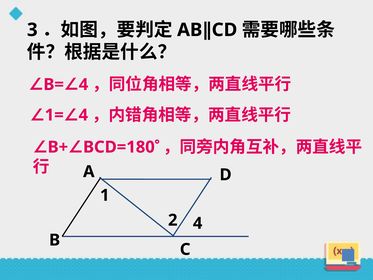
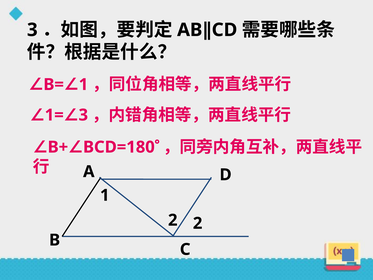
4: 4 -> 1 (83, 84)
4: 4 -> 3 (83, 115)
2 4: 4 -> 2 (198, 223)
